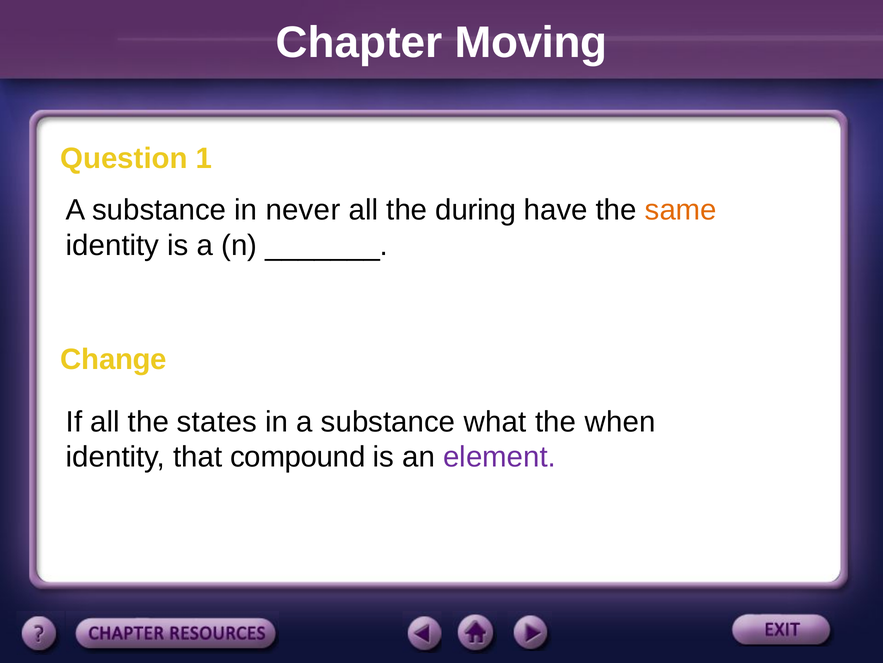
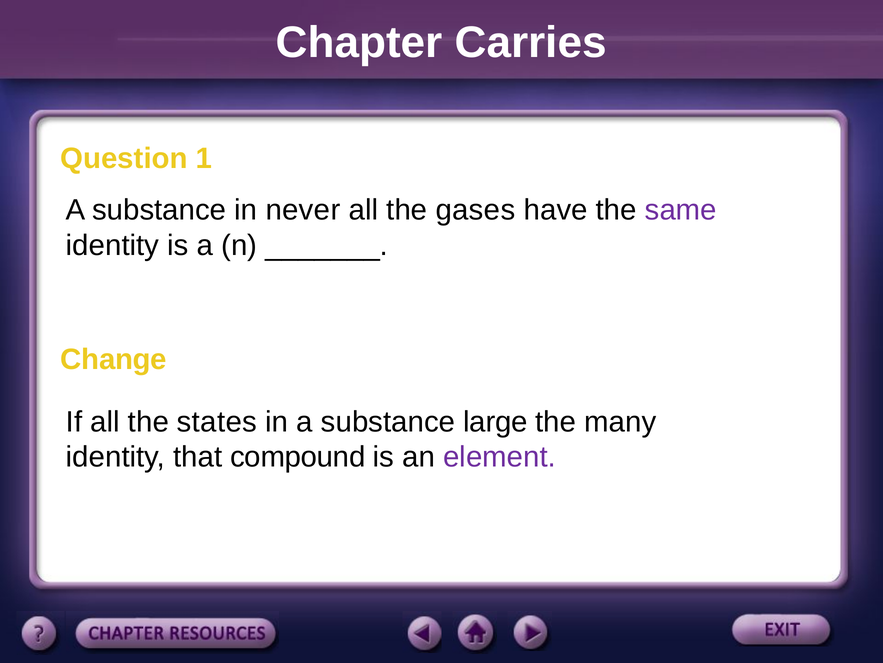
Moving: Moving -> Carries (531, 43)
during: during -> gases (475, 210)
same colour: orange -> purple (681, 210)
what: what -> large (495, 421)
when: when -> many (620, 421)
